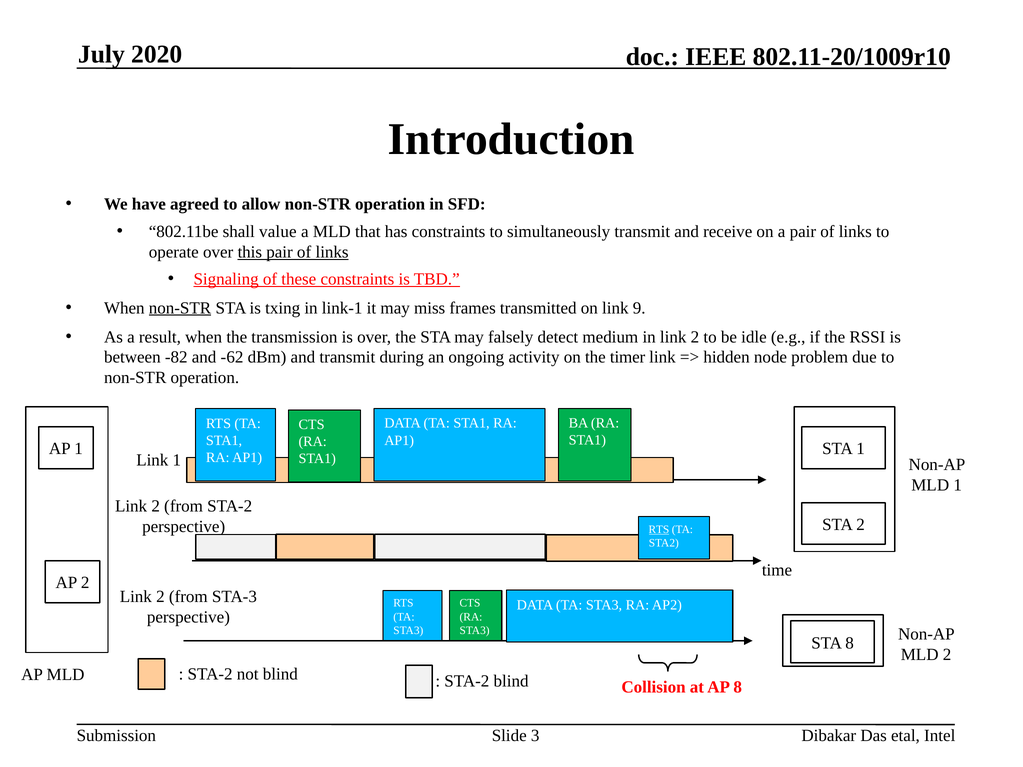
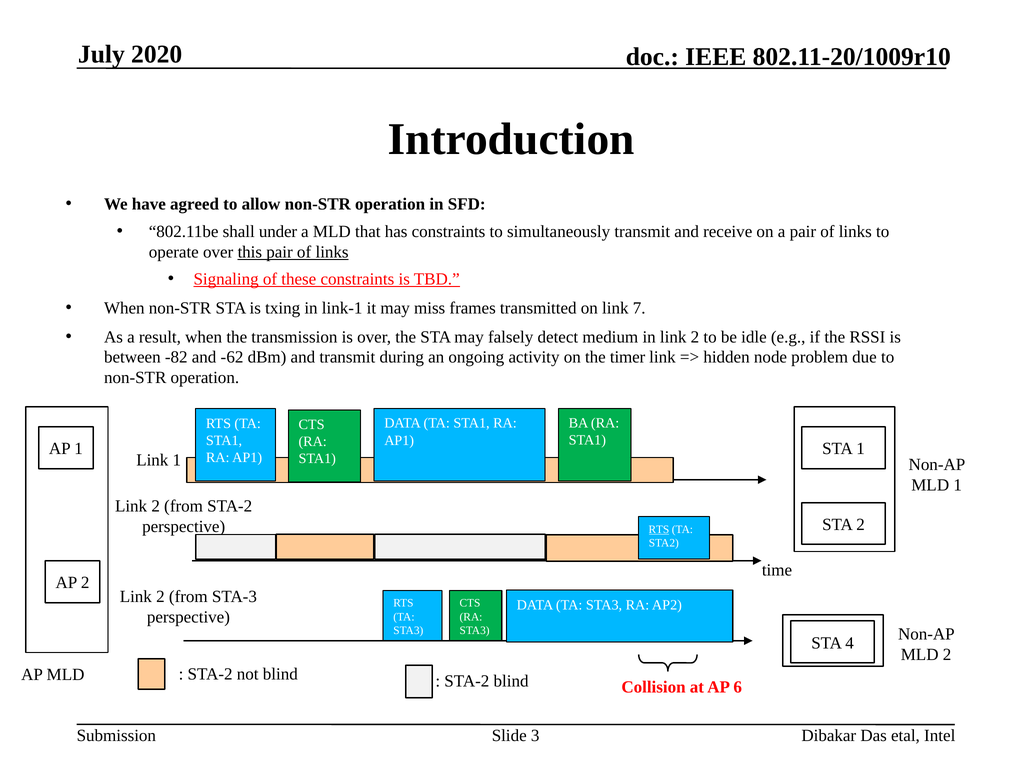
value: value -> under (278, 232)
non-STR underline: present -> none (180, 308)
9: 9 -> 7 (639, 308)
STA 8: 8 -> 4 (850, 643)
AP 8: 8 -> 6 (738, 687)
